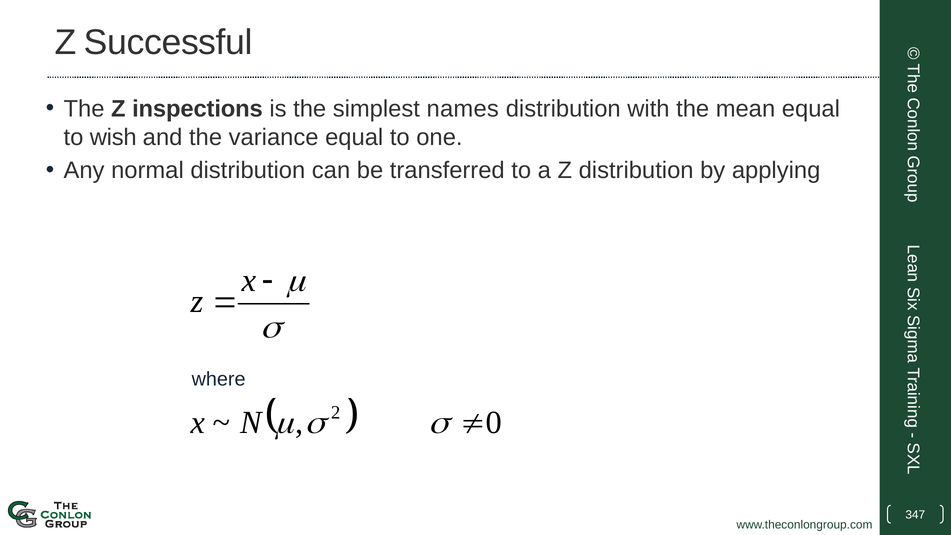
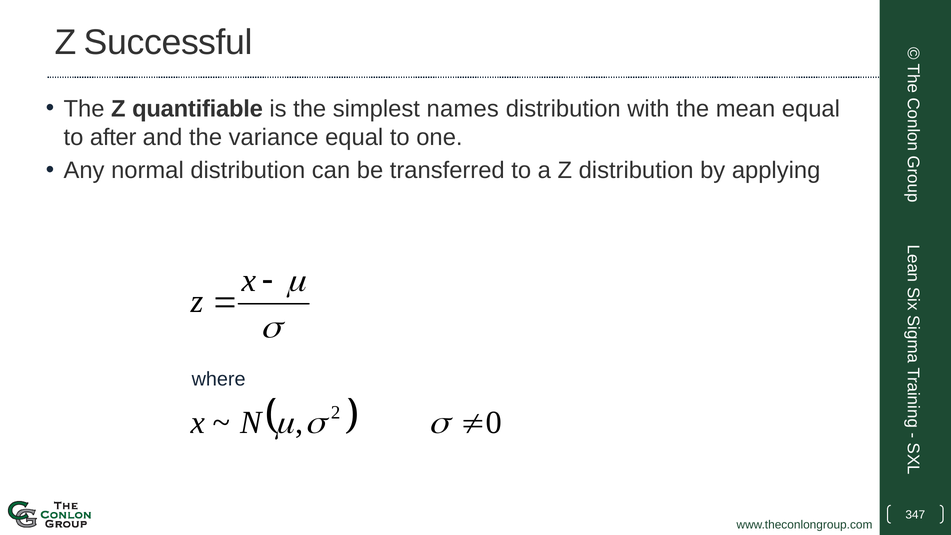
inspections: inspections -> quantifiable (198, 109)
wish: wish -> after (113, 137)
